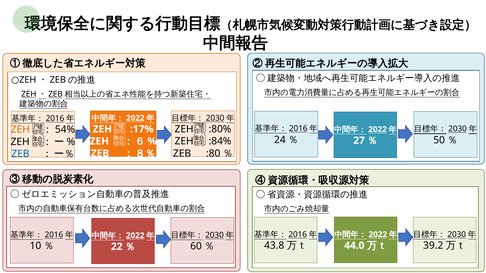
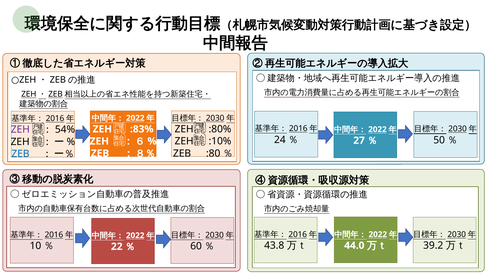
ZEH colour: orange -> purple (20, 130)
:17%: :17% -> :83% (142, 129)
:84%: :84% -> :10% (220, 141)
